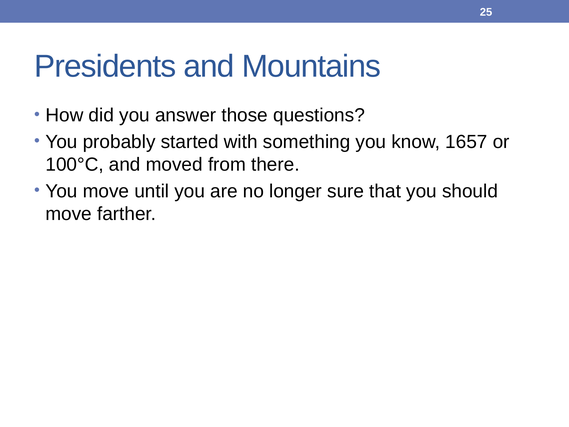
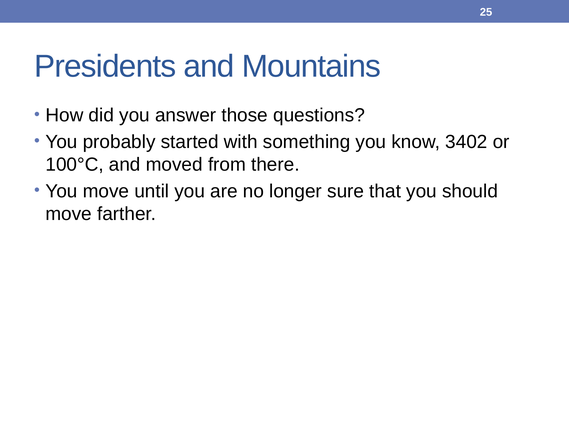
1657: 1657 -> 3402 (466, 142)
